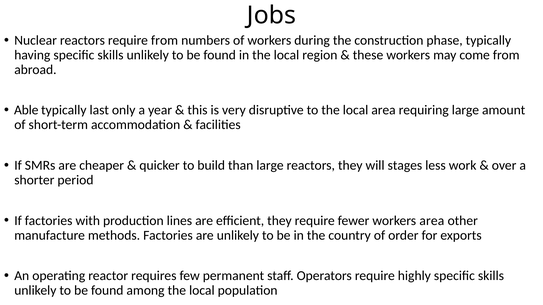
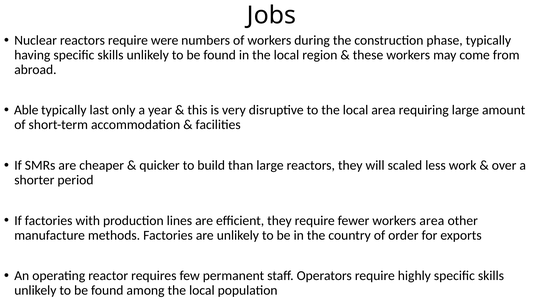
require from: from -> were (165, 40)
stages: stages -> scaled (405, 166)
